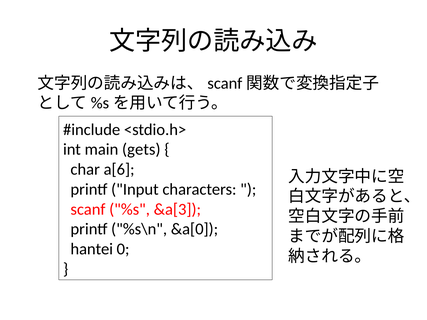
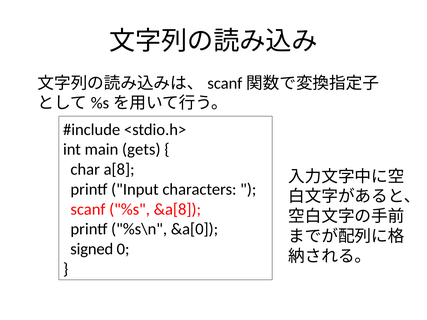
a[6: a[6 -> a[8 (119, 170)
&a[3: &a[3 -> &a[8 (177, 209)
hantei: hantei -> signed (92, 249)
